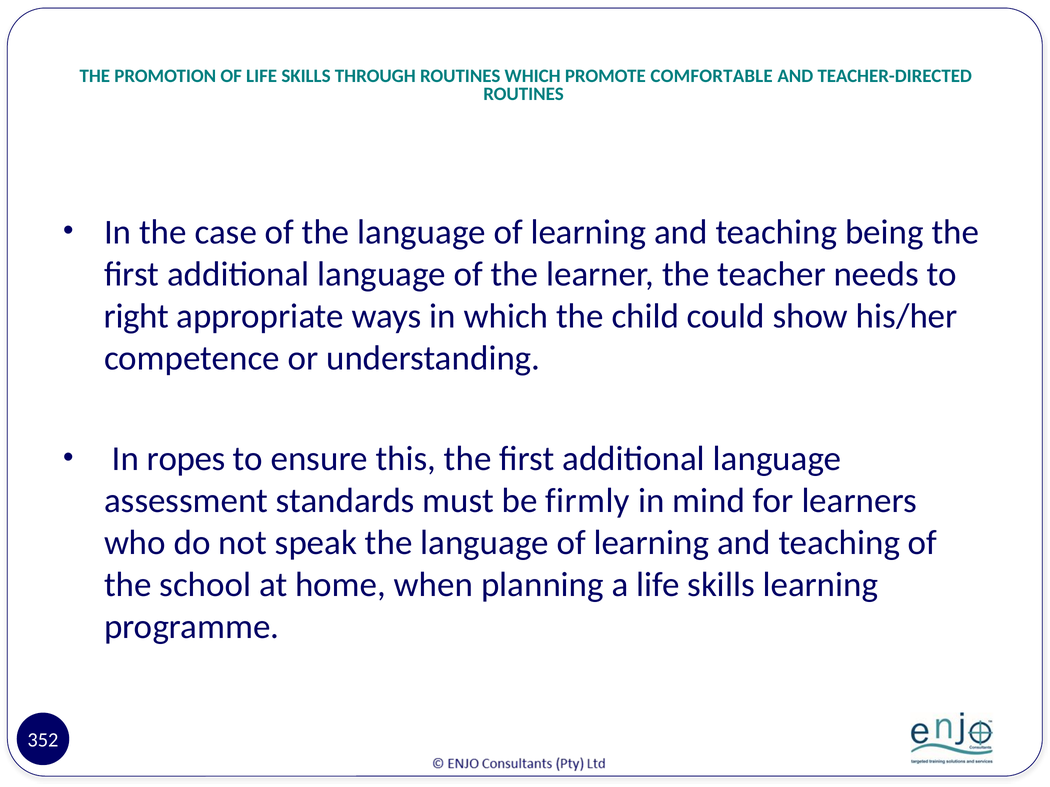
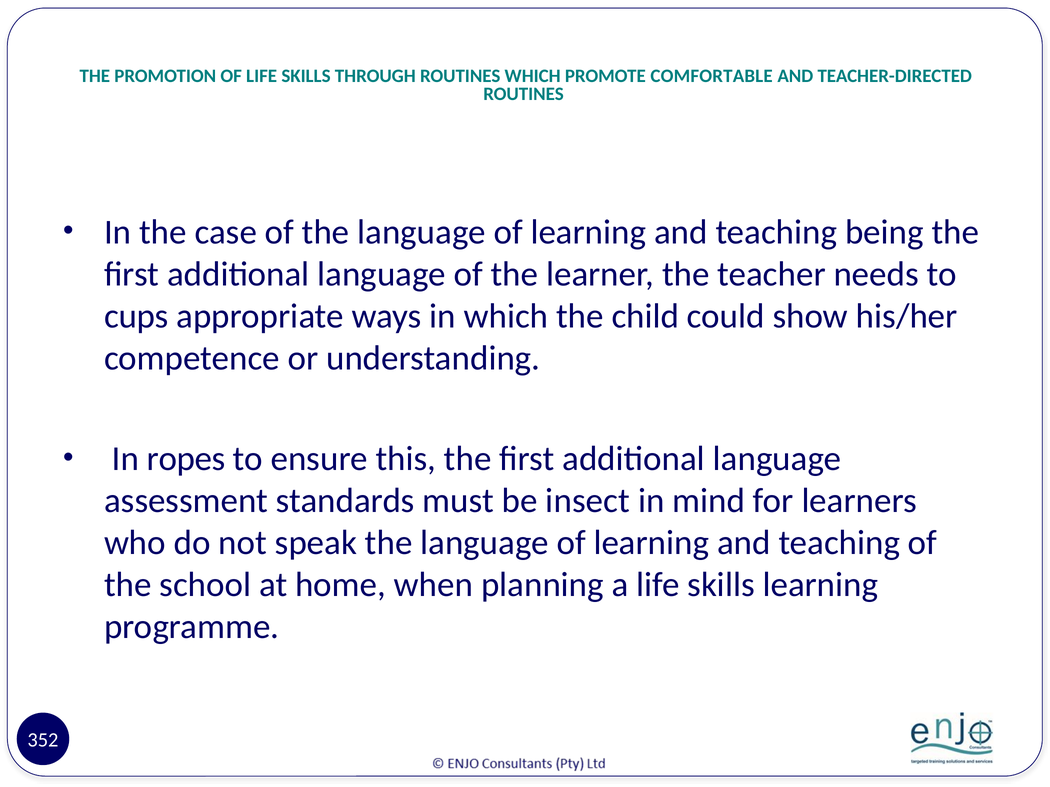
right: right -> cups (136, 316)
firmly: firmly -> insect (588, 501)
